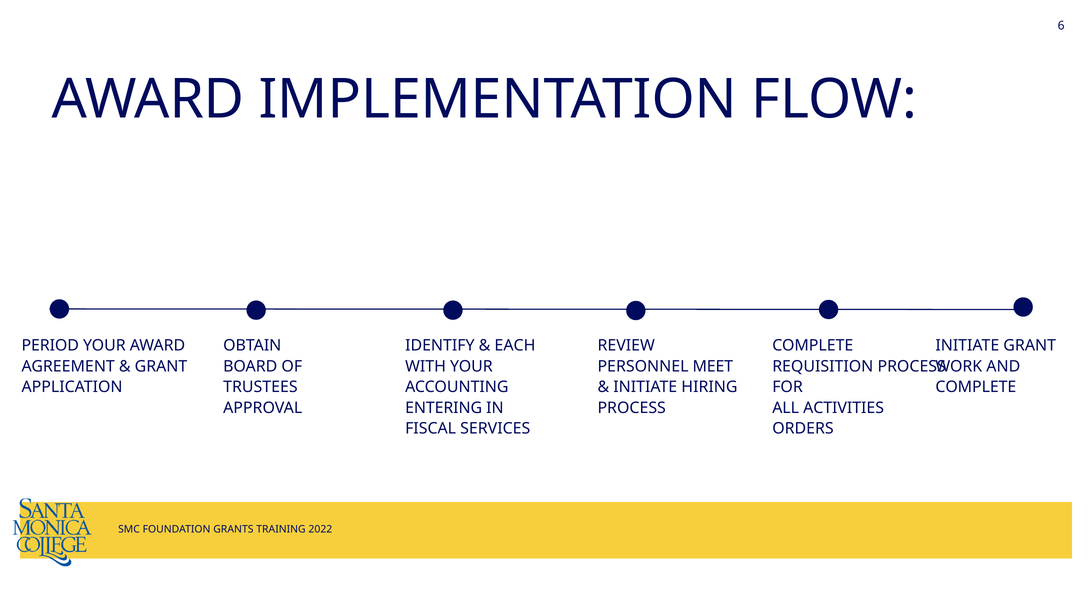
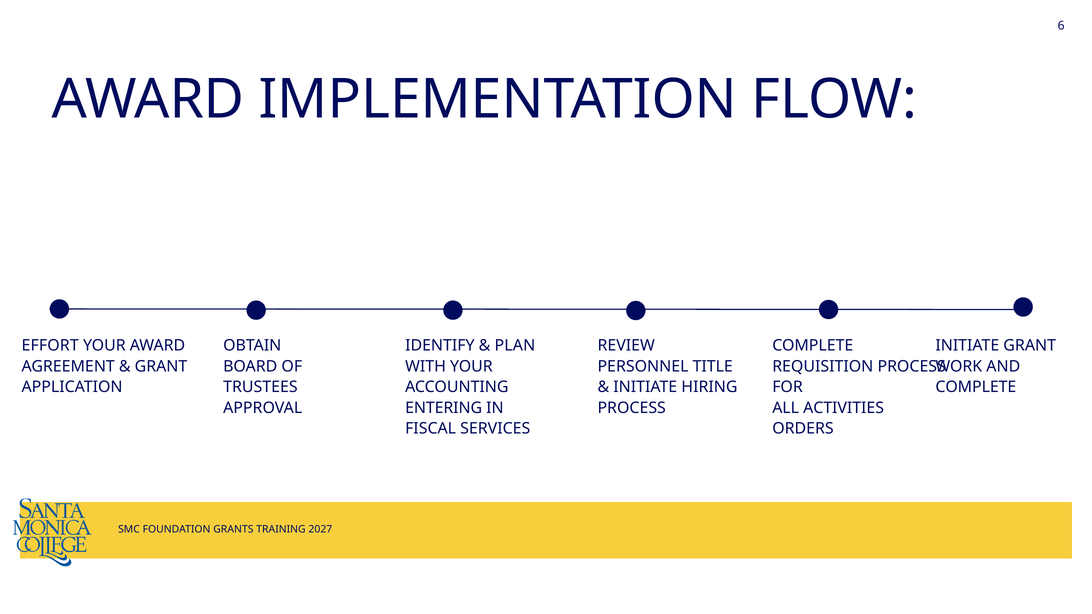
PERIOD: PERIOD -> EFFORT (50, 346)
EACH: EACH -> PLAN (515, 346)
MEET: MEET -> TITLE (713, 367)
2022: 2022 -> 2027 (320, 530)
